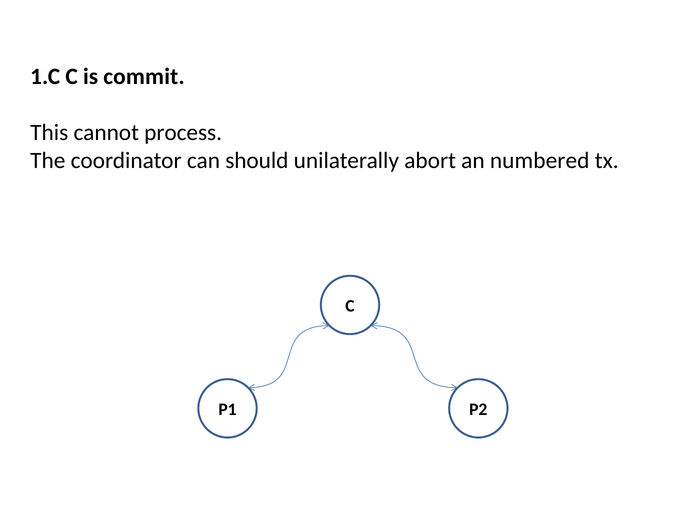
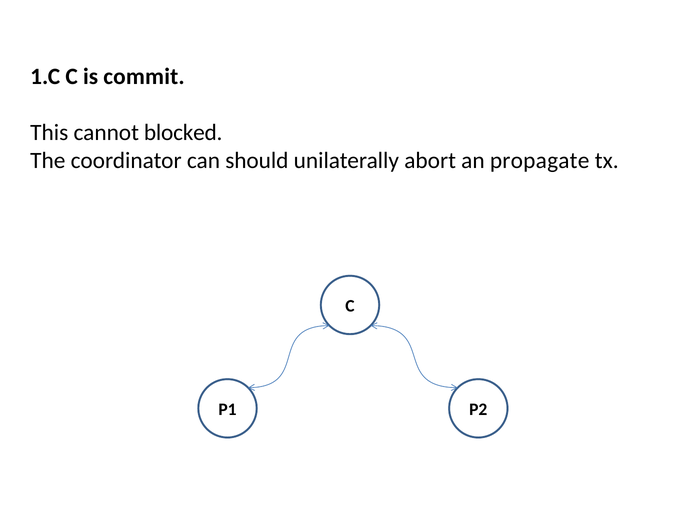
process: process -> blocked (183, 133)
numbered: numbered -> propagate (540, 161)
